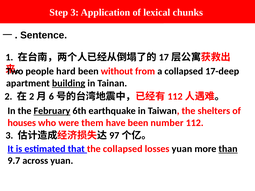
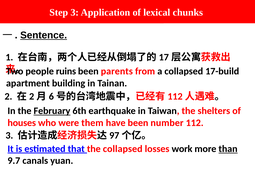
Sentence underline: none -> present (44, 35)
hard: hard -> ruins (66, 71)
without: without -> parents (117, 71)
17-deep: 17-deep -> 17-build (222, 71)
building underline: present -> none (69, 83)
losses yuan: yuan -> work (182, 149)
across: across -> canals (35, 161)
